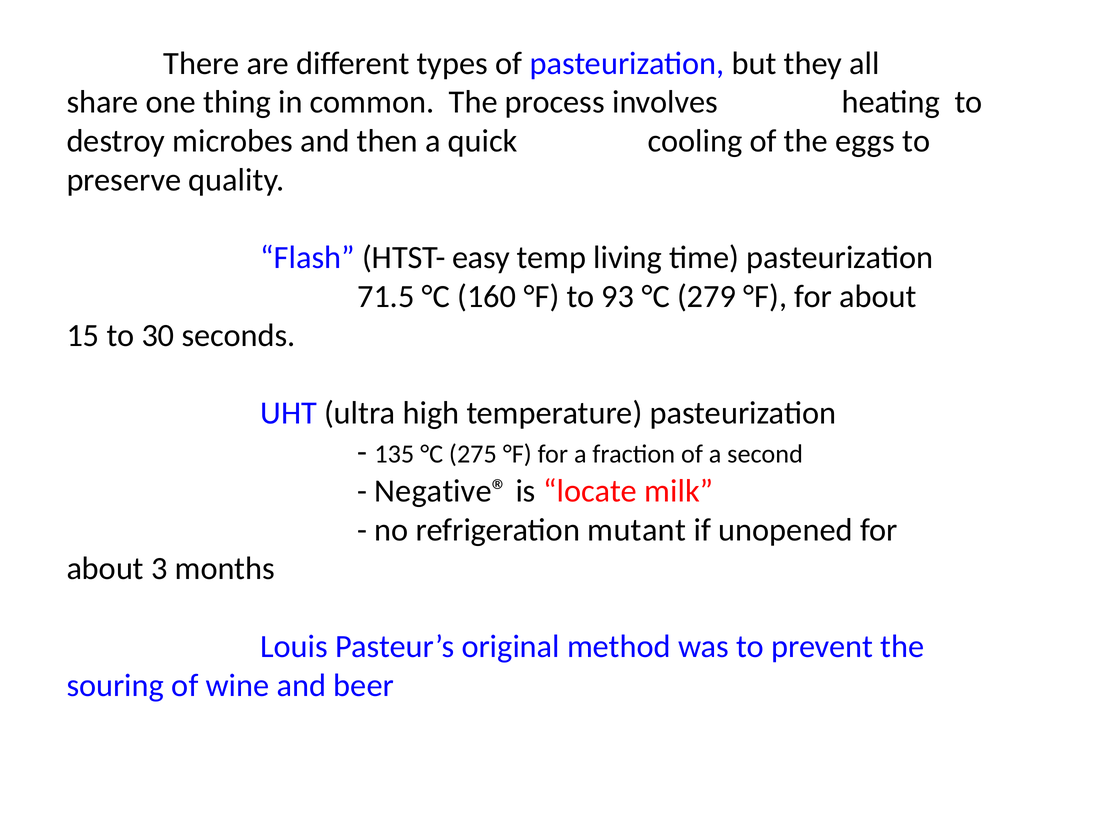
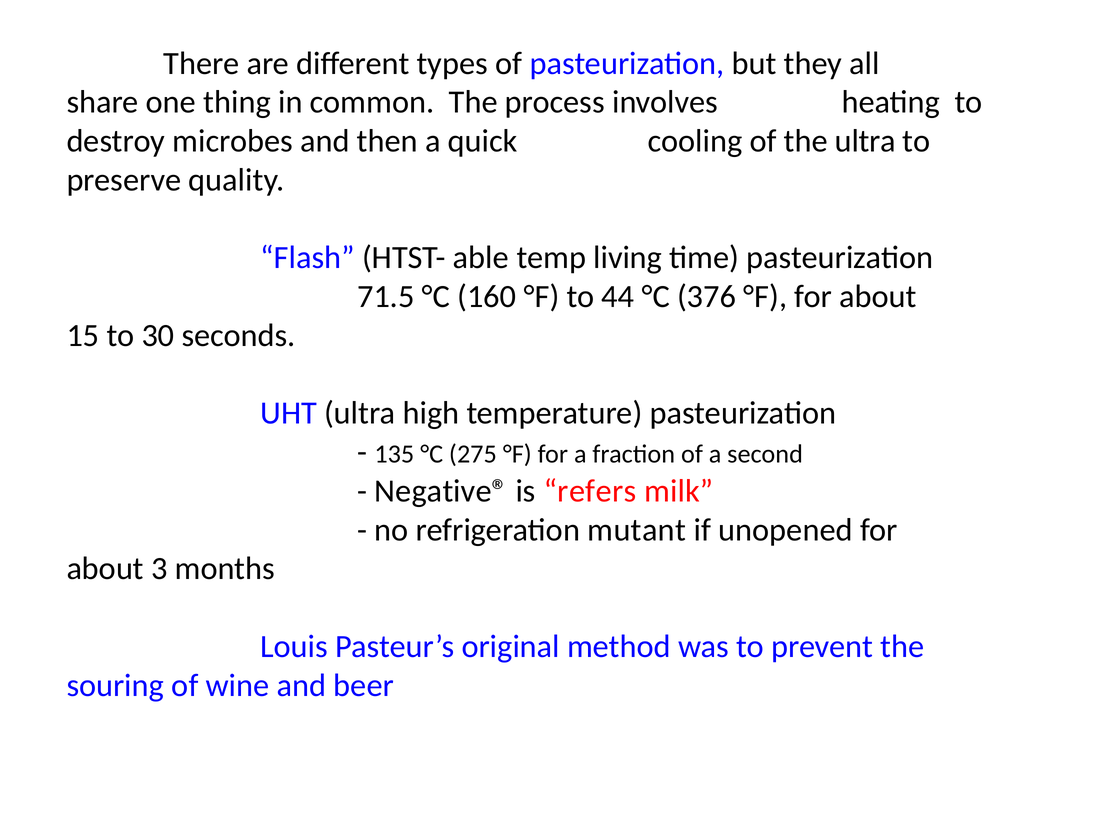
the eggs: eggs -> ultra (865, 141)
easy: easy -> able (481, 258)
93: 93 -> 44 (618, 296)
279: 279 -> 376 (707, 296)
locate: locate -> refers (590, 491)
